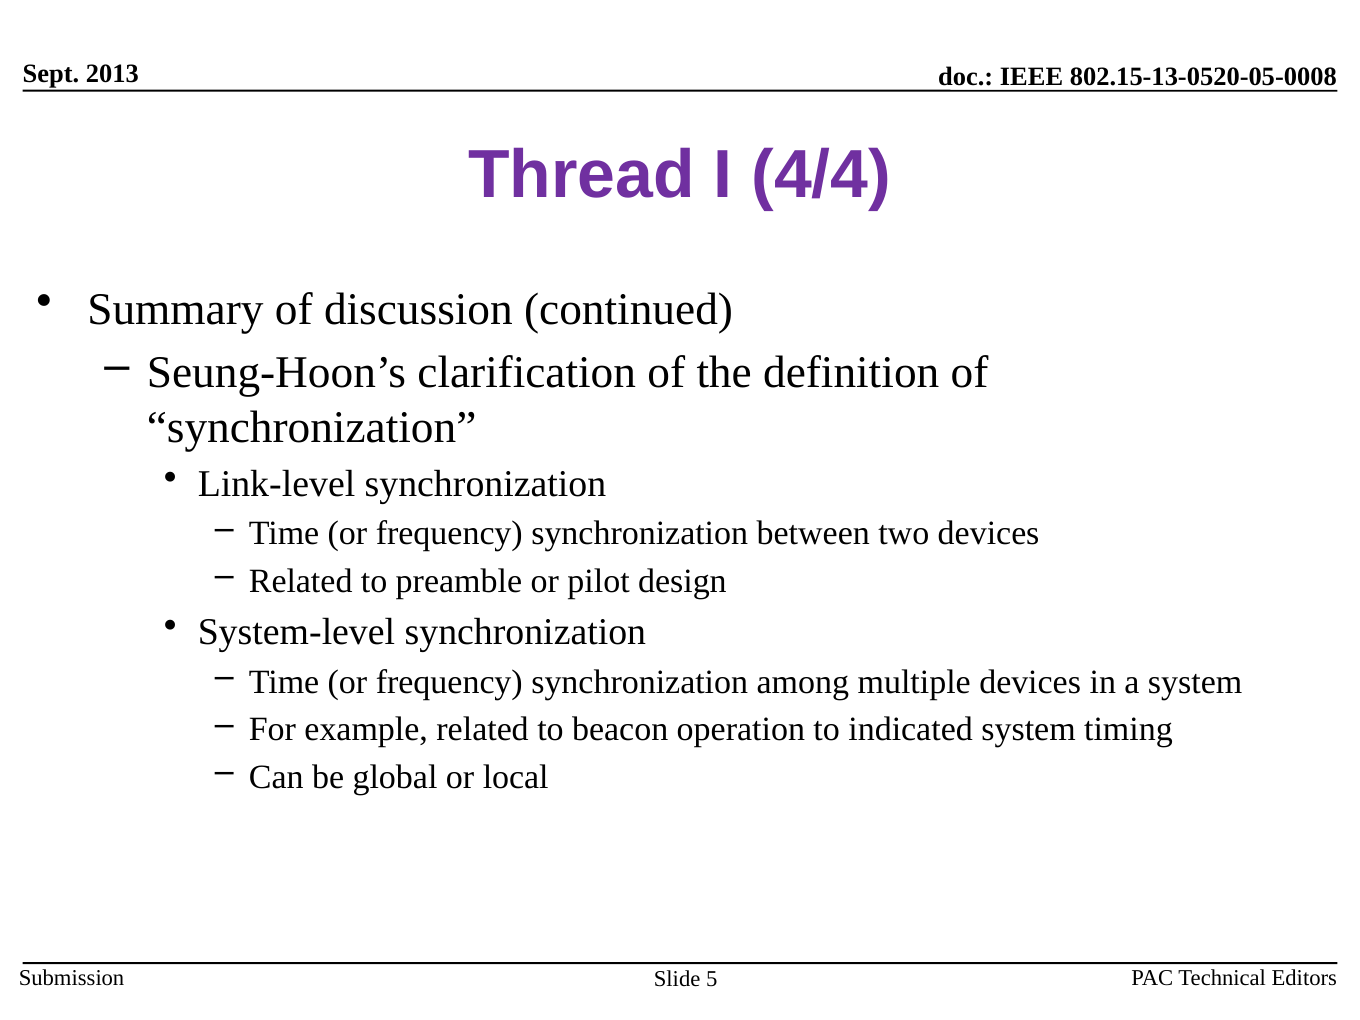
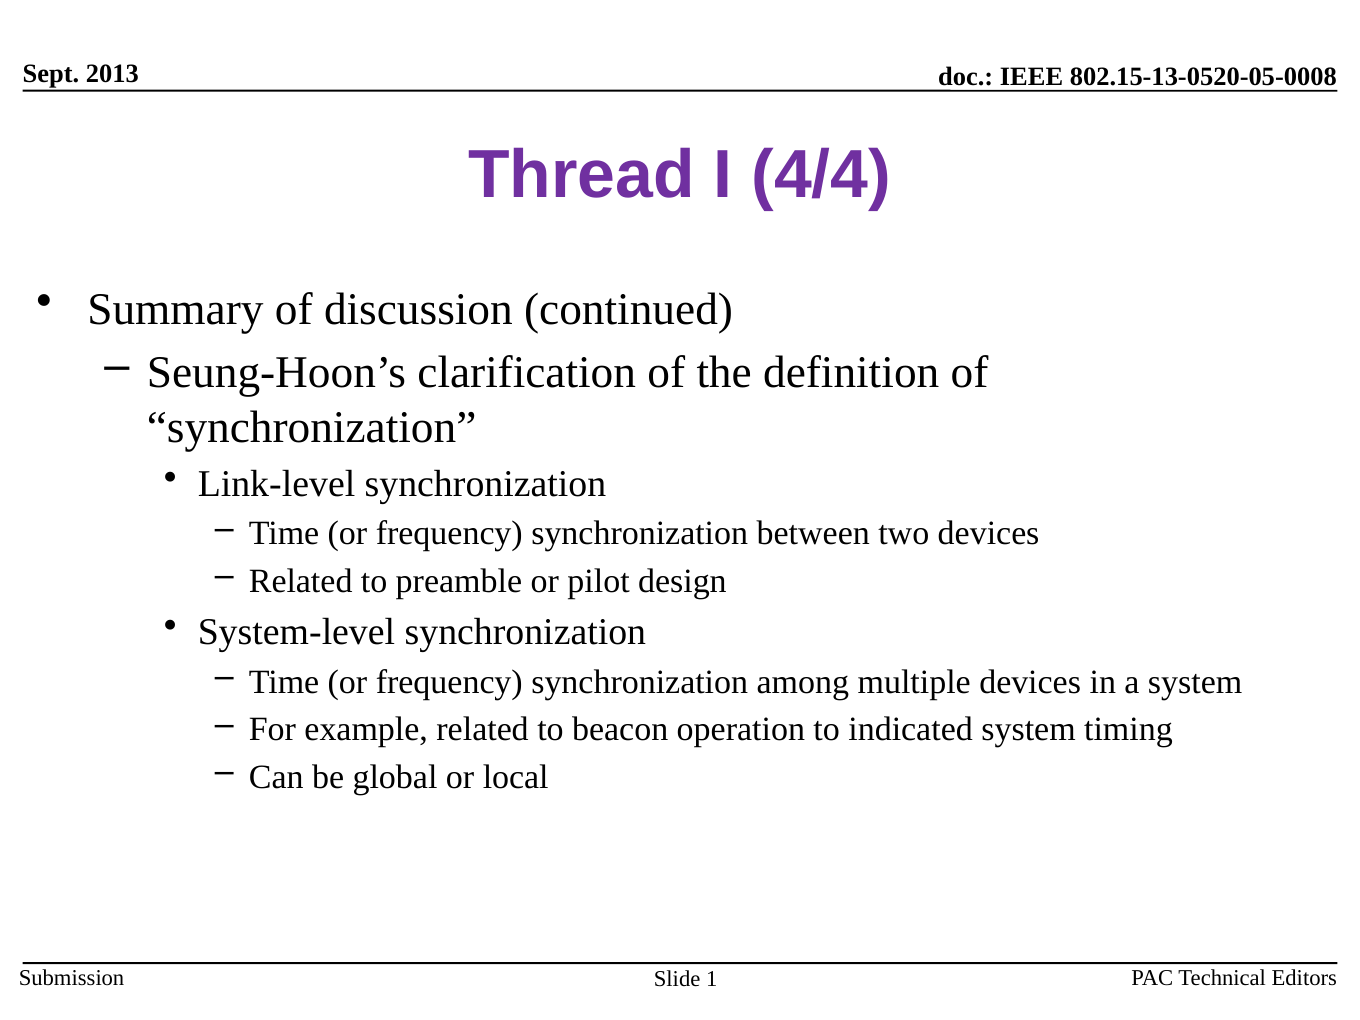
5: 5 -> 1 (712, 979)
